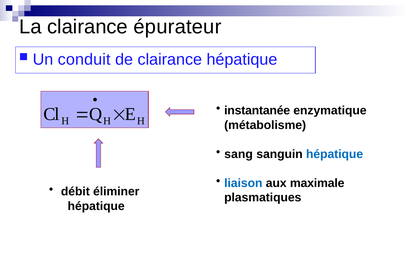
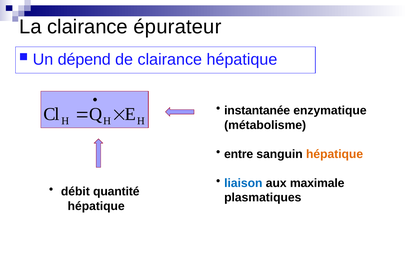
conduit: conduit -> dépend (84, 59)
sang: sang -> entre (239, 154)
hépatique colour: blue -> orange (335, 154)
éliminer: éliminer -> quantité (116, 192)
